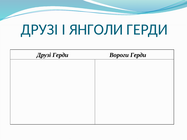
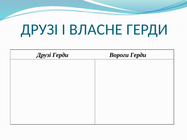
ЯНГОЛИ: ЯНГОЛИ -> ВЛАСНЕ (96, 29)
